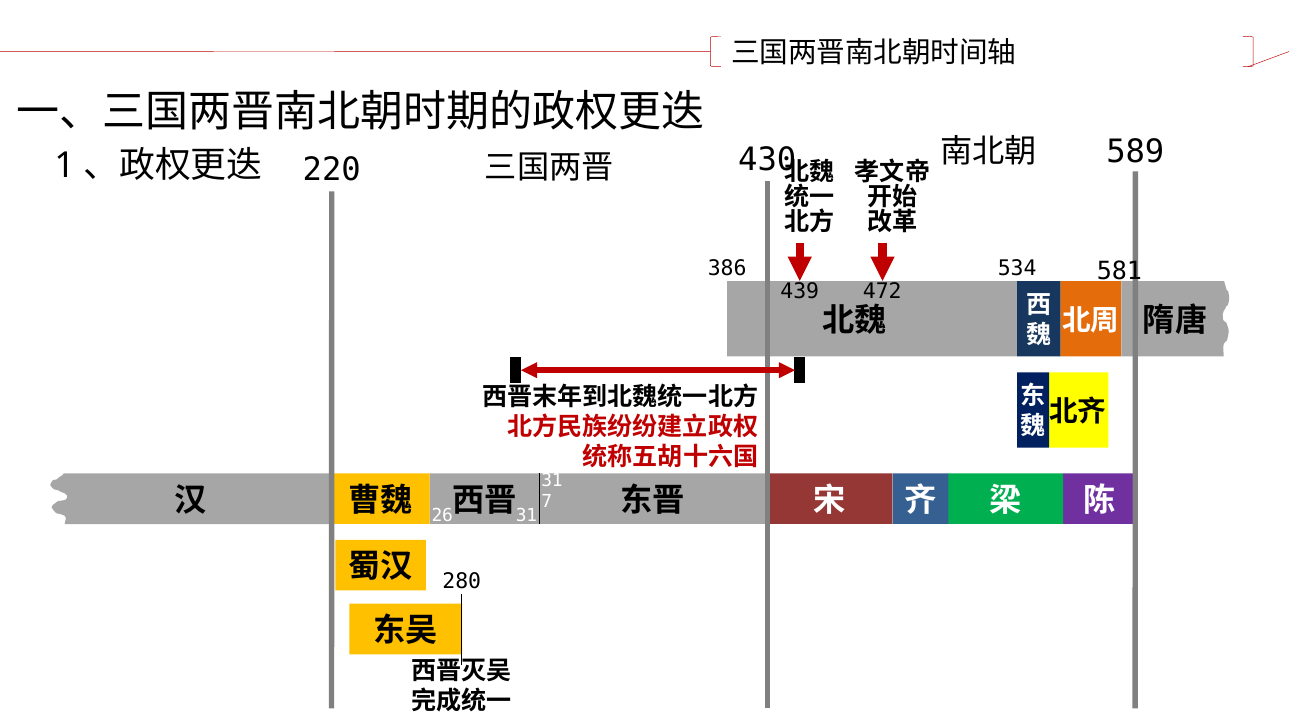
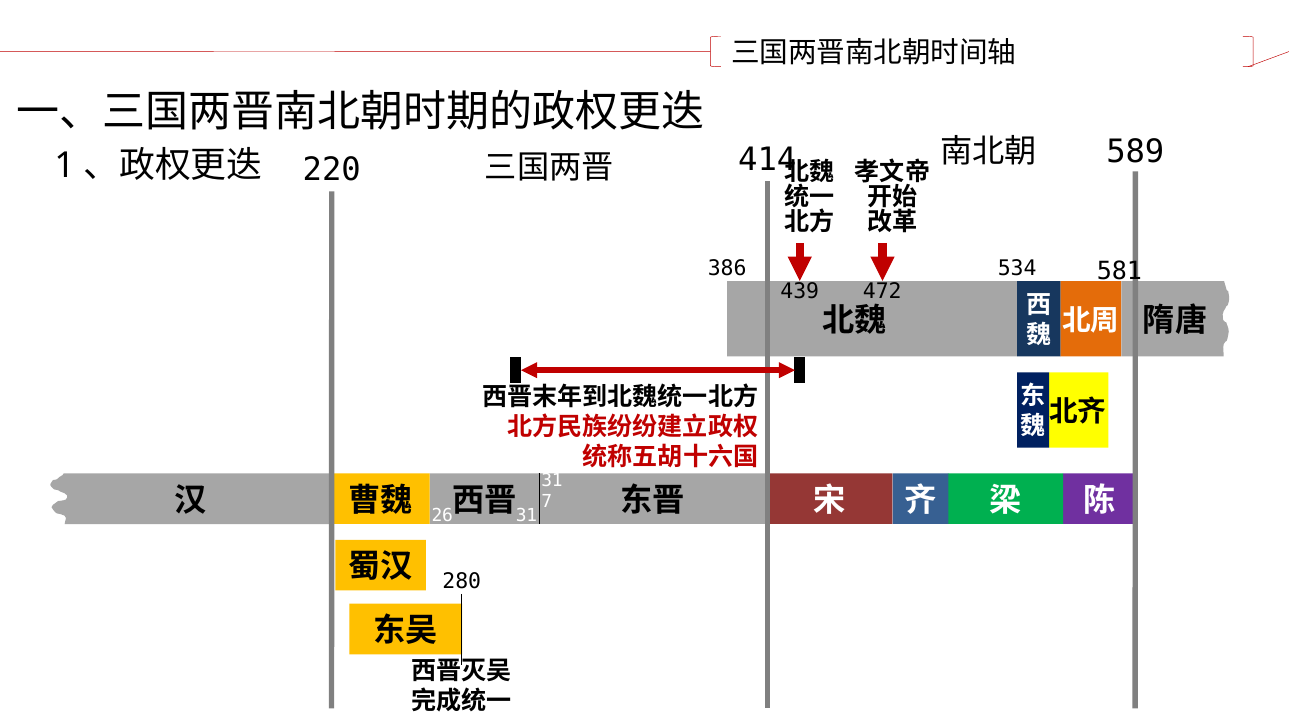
430: 430 -> 414 (767, 160)
